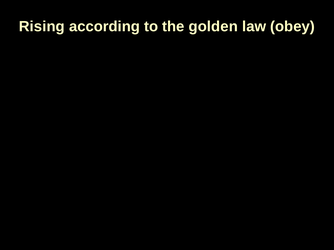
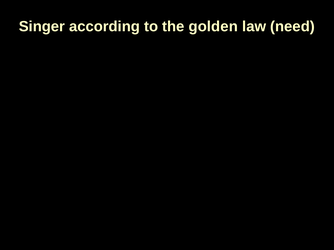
Rising: Rising -> Singer (42, 26)
obey: obey -> need (292, 26)
